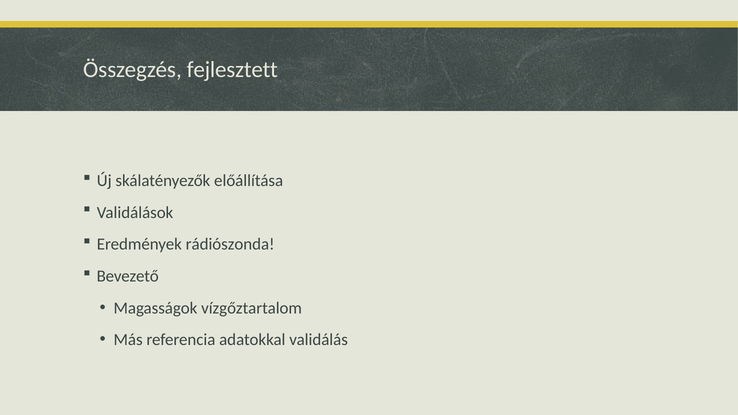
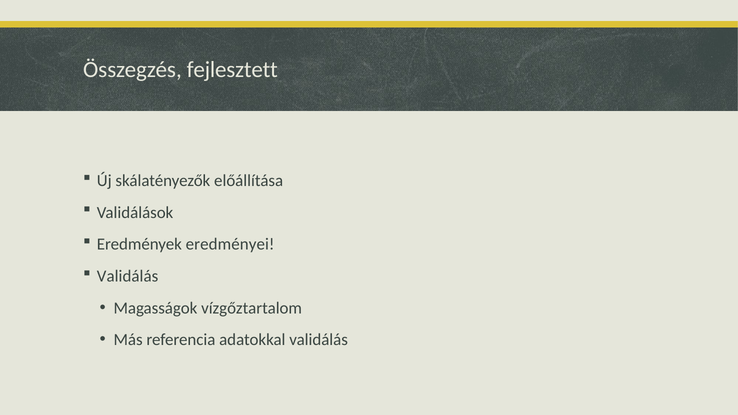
rádiószonda: rádiószonda -> eredményei (230, 244)
Bevezető: Bevezető -> Validálás (128, 276)
